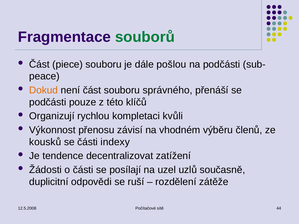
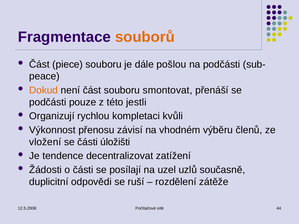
souborů colour: green -> orange (145, 37)
správného: správného -> smontovat (168, 90)
klíčů: klíčů -> jestli (136, 102)
kousků: kousků -> vložení (45, 142)
indexy: indexy -> úložišti (115, 142)
